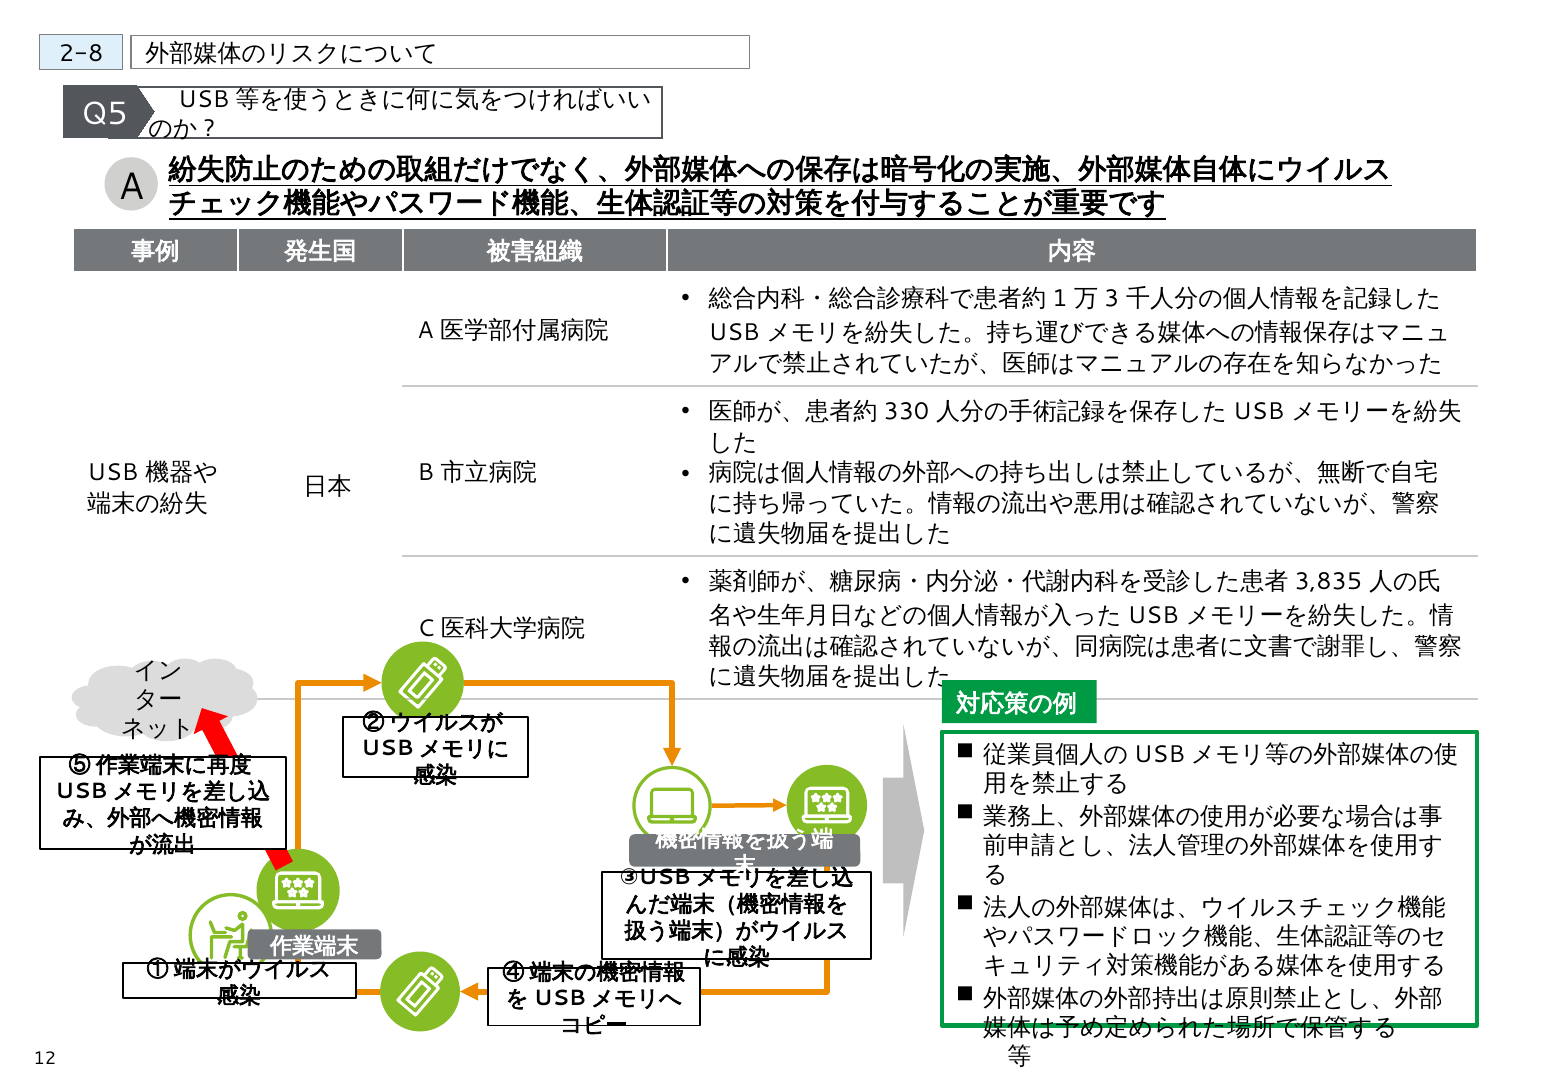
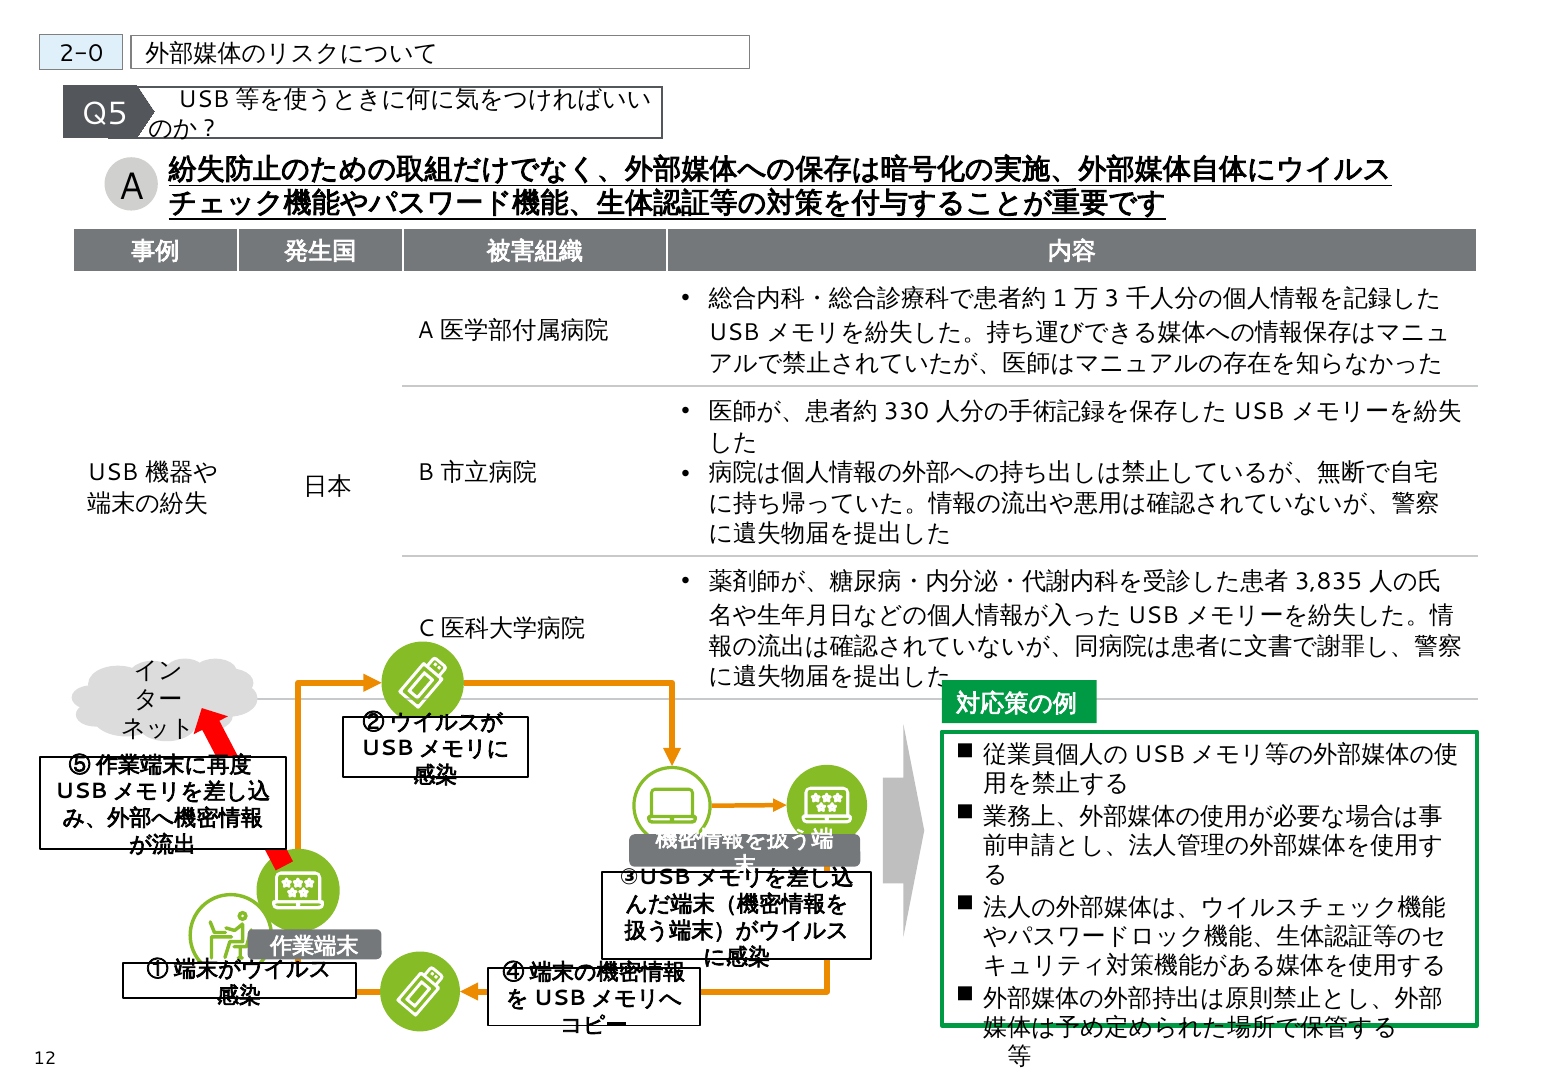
2-8: 2-8 -> 2-0 (81, 54)
